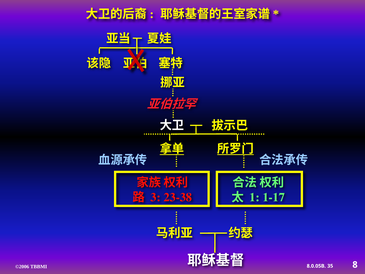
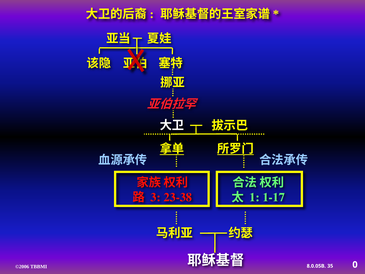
8: 8 -> 0 (355, 264)
